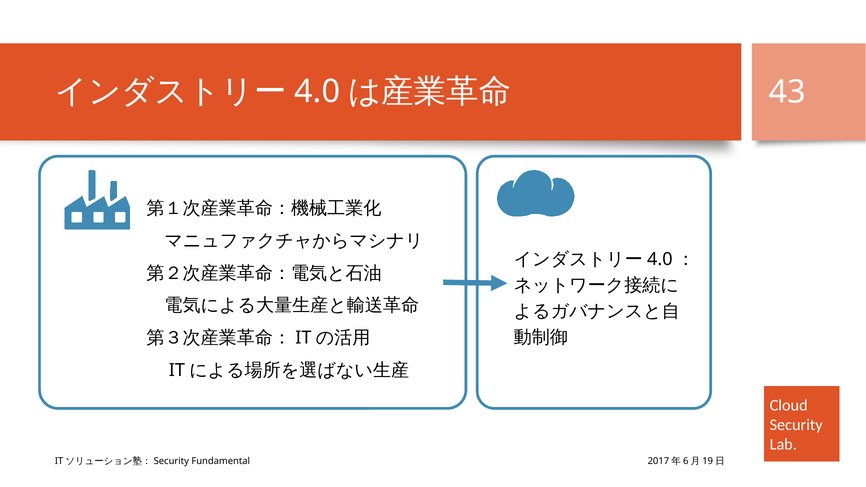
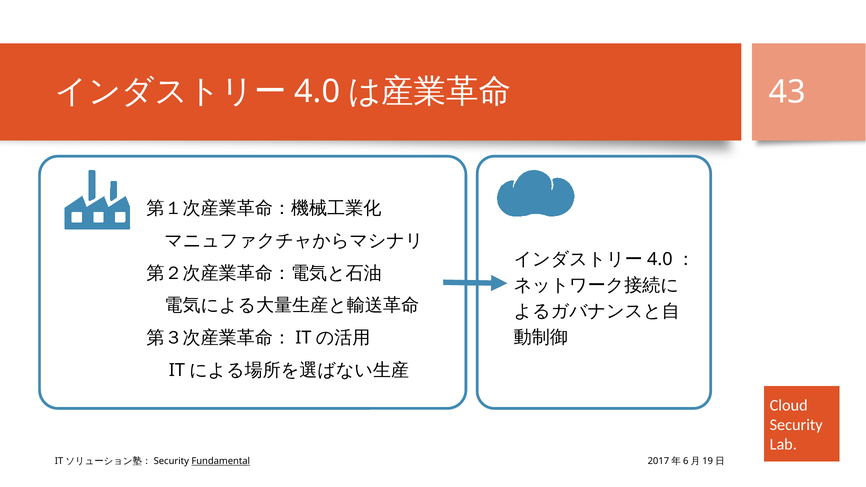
Fundamental underline: none -> present (221, 461)
